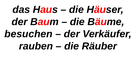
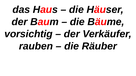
besuchen: besuchen -> vorsichtig (29, 34)
